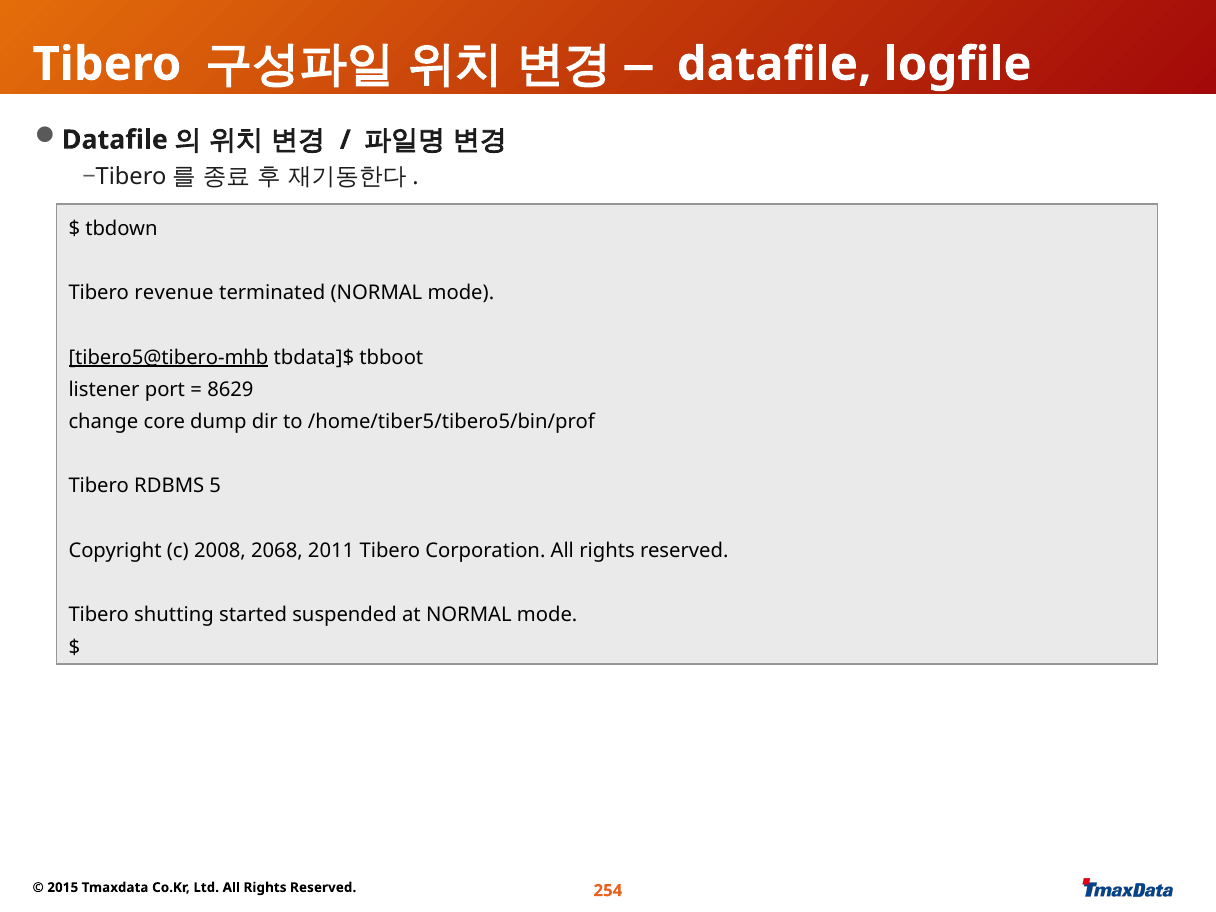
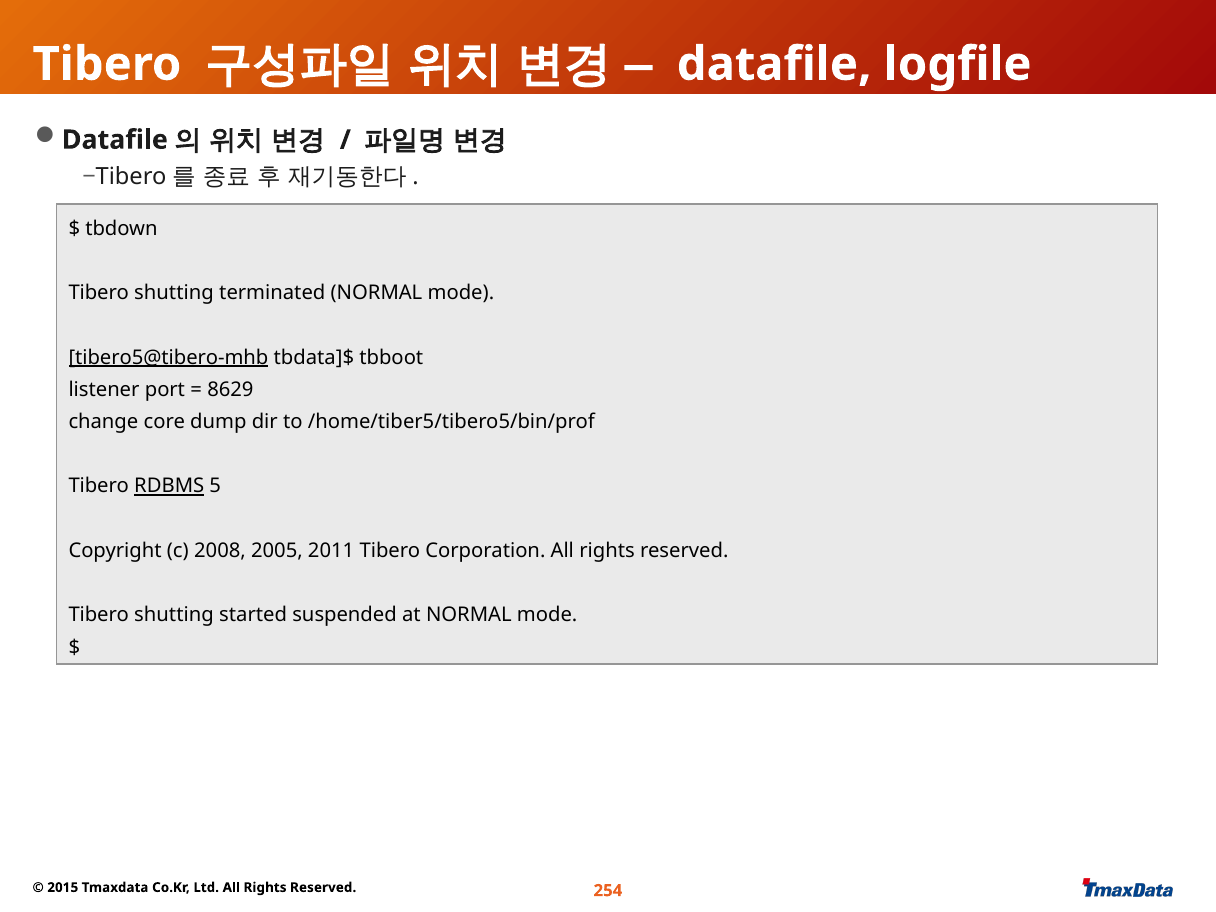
revenue: revenue -> shutting (174, 293)
RDBMS underline: none -> present (169, 486)
2068: 2068 -> 2005 (277, 551)
